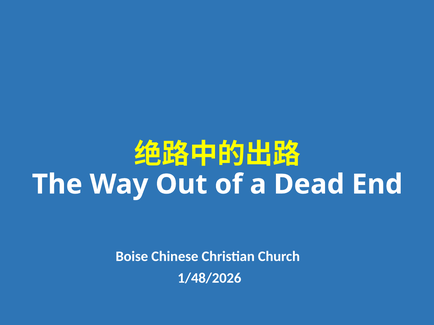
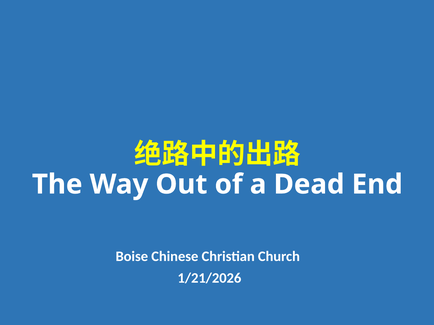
1/48/2026: 1/48/2026 -> 1/21/2026 (209, 278)
